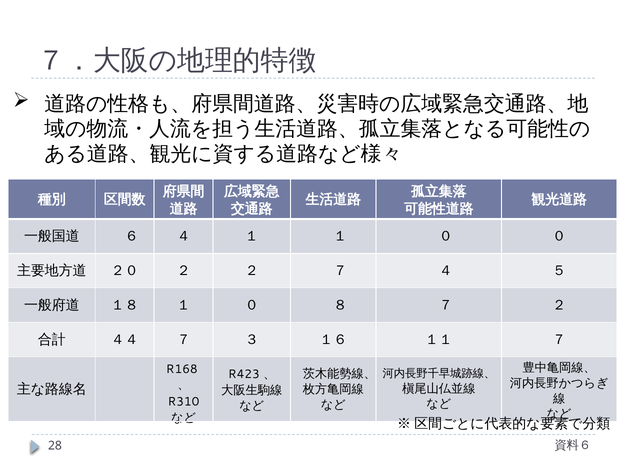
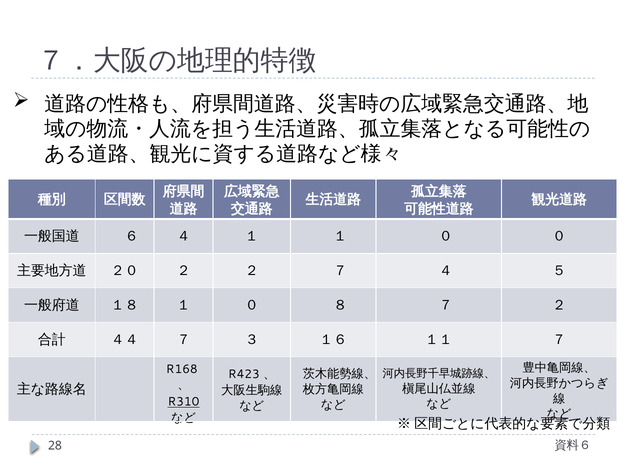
R310 underline: none -> present (184, 402)
